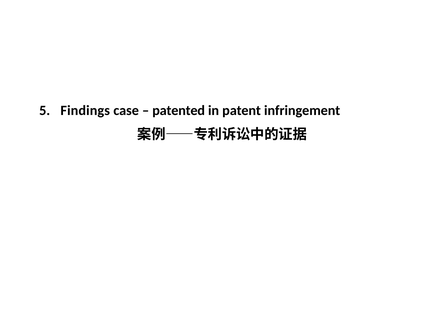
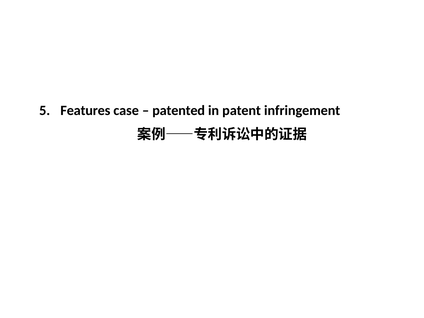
Findings: Findings -> Features (85, 111)
